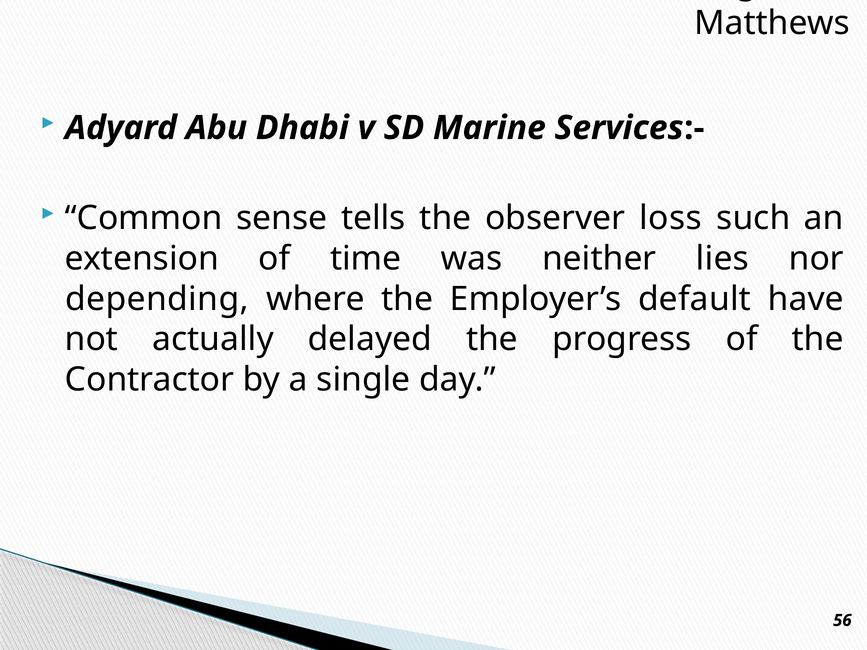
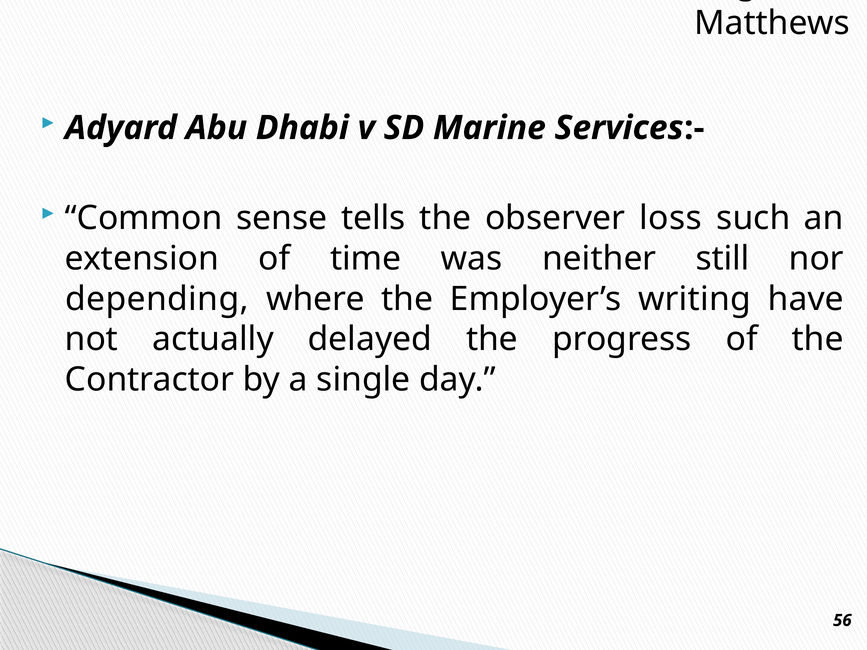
lies: lies -> still (723, 259)
default: default -> writing (695, 299)
